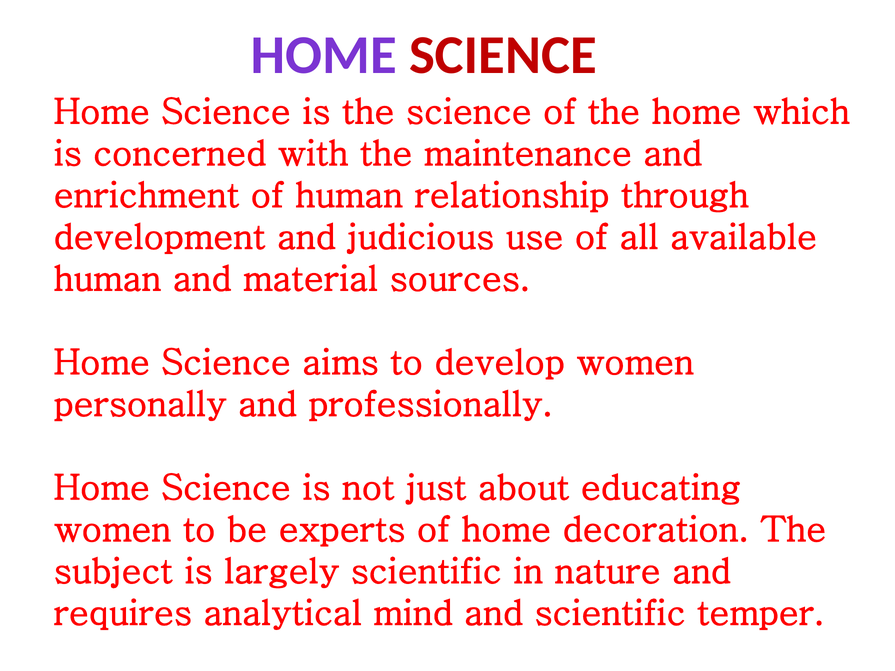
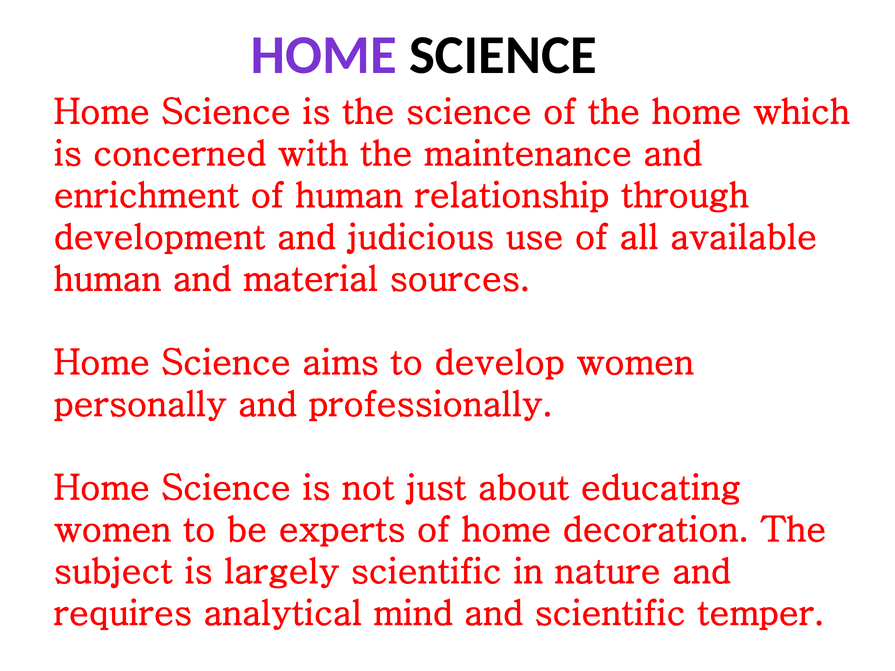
SCIENCE colour: red -> black (503, 55)
